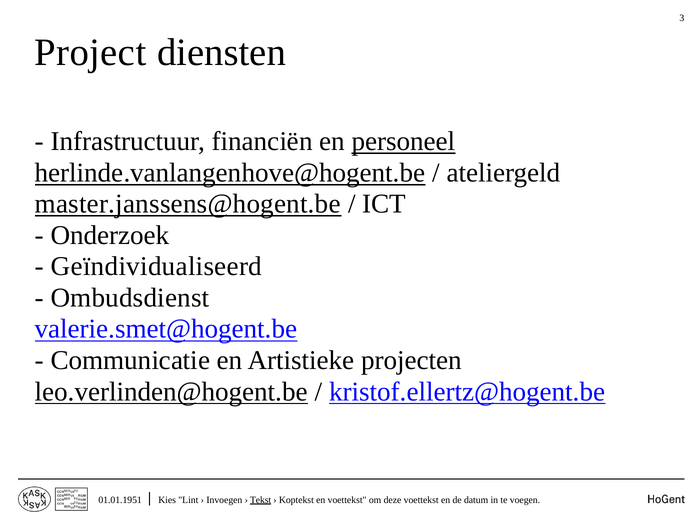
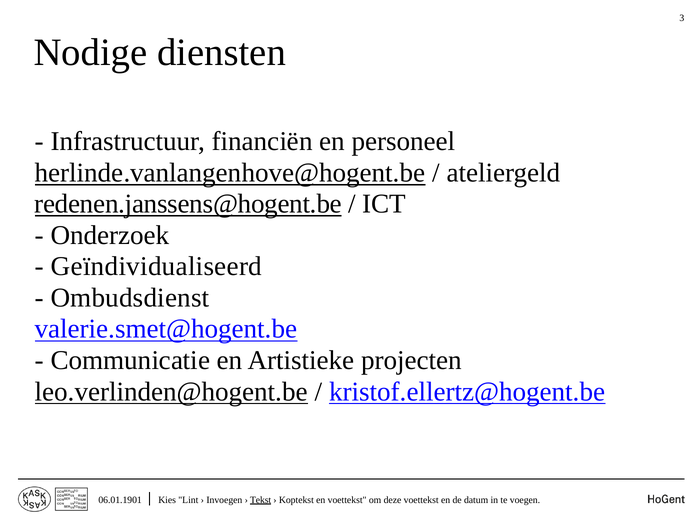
Project: Project -> Nodige (90, 53)
personeel underline: present -> none (404, 142)
master.janssens@hogent.be: master.janssens@hogent.be -> redenen.janssens@hogent.be (188, 204)
01.01.1951: 01.01.1951 -> 06.01.1901 (120, 500)
